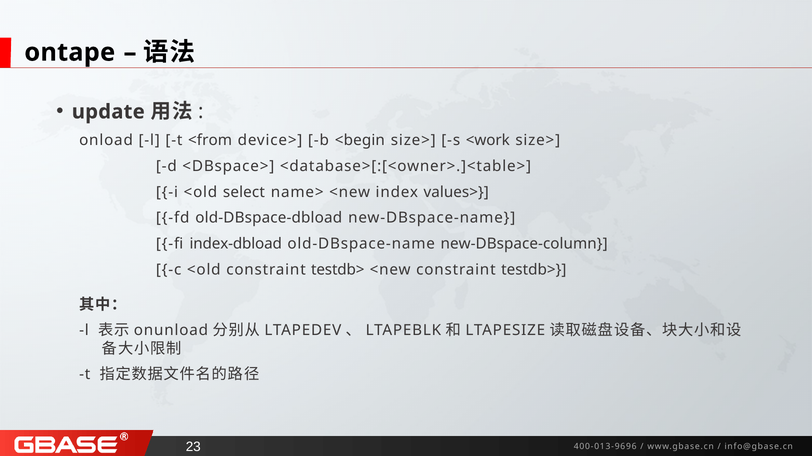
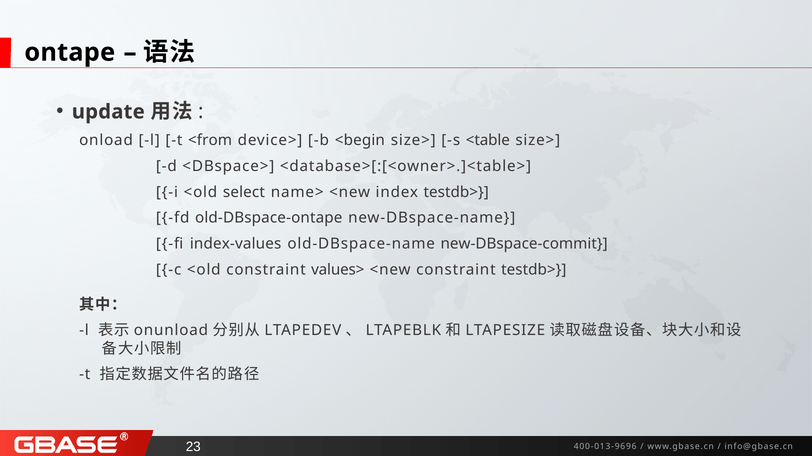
<work: <work -> <table (488, 141)
index values>: values> -> testdb> (456, 192)
old-DBspace-dbload: old-DBspace-dbload -> old-DBspace-ontape (269, 218)
index-dbload: index-dbload -> index-values (236, 244)
new-DBspace-column: new-DBspace-column -> new-DBspace-commit (524, 244)
<old constraint testdb>: testdb> -> values> (338, 270)
